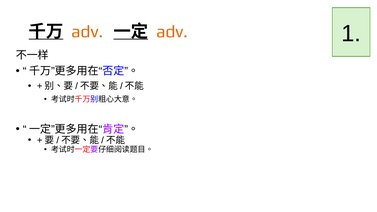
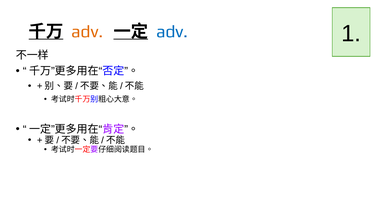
adv colour: orange -> blue (172, 32)
